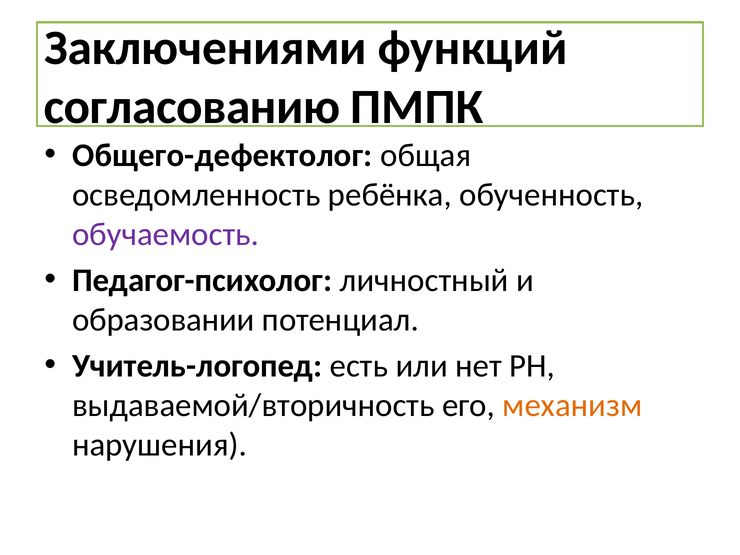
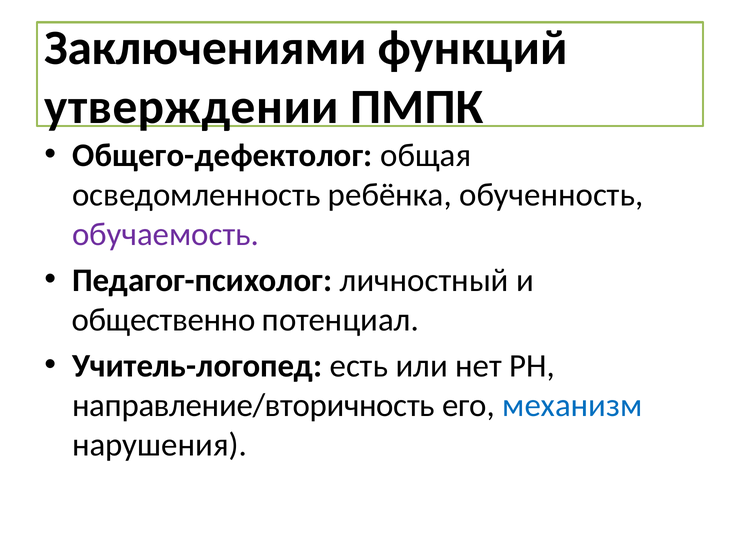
согласованию: согласованию -> утверждении (192, 107)
образовании: образовании -> общественно (164, 320)
выдаваемой/вторичность: выдаваемой/вторичность -> направление/вторичность (253, 405)
механизм colour: orange -> blue (572, 405)
